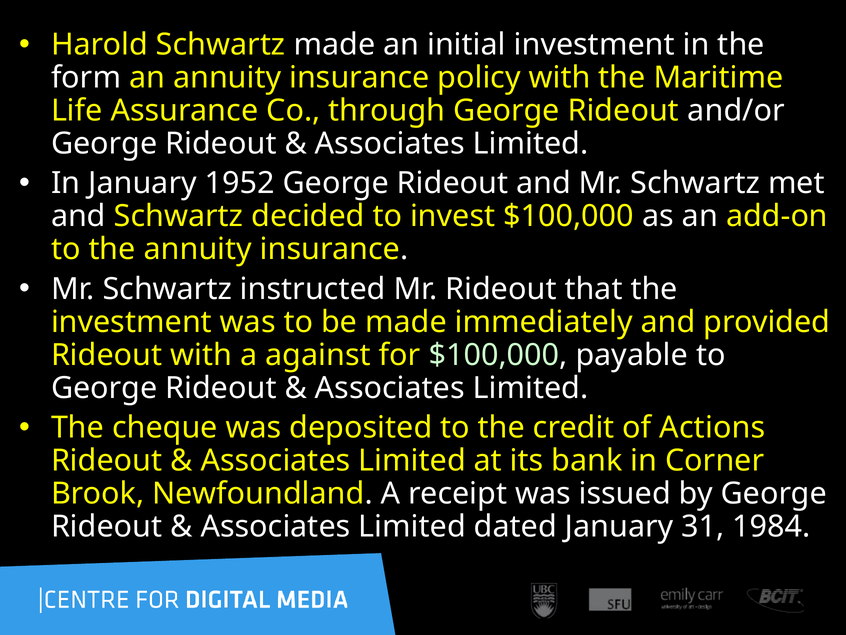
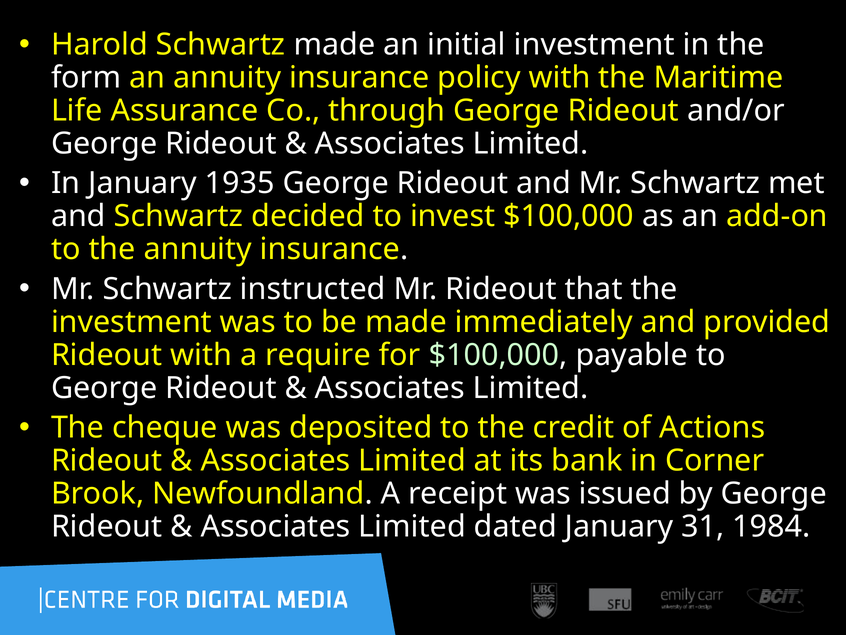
1952: 1952 -> 1935 (240, 183)
against: against -> require (318, 355)
